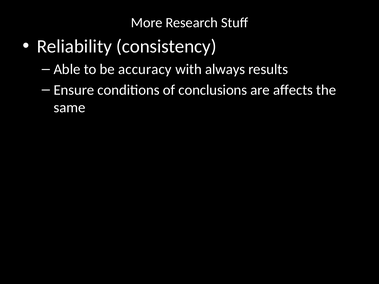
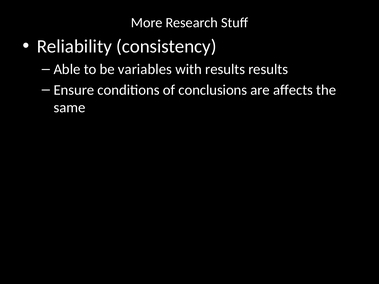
accuracy: accuracy -> variables (145, 69)
with always: always -> results (225, 69)
